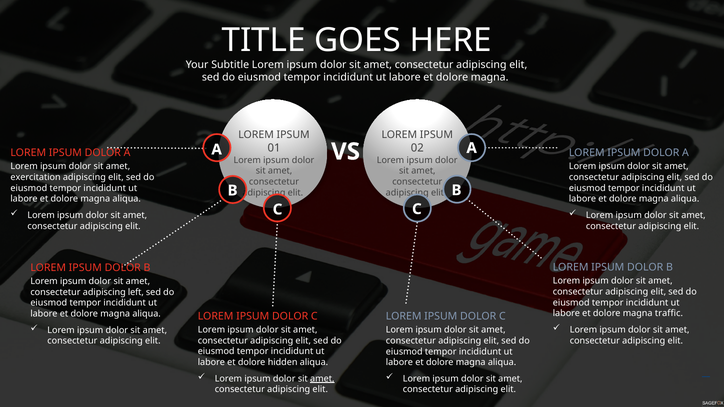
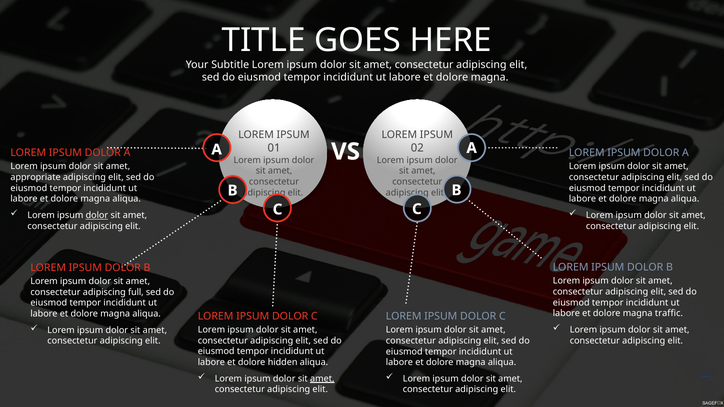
exercitation: exercitation -> appropriate (36, 177)
dolor underline: none -> present (97, 215)
left: left -> full (136, 292)
